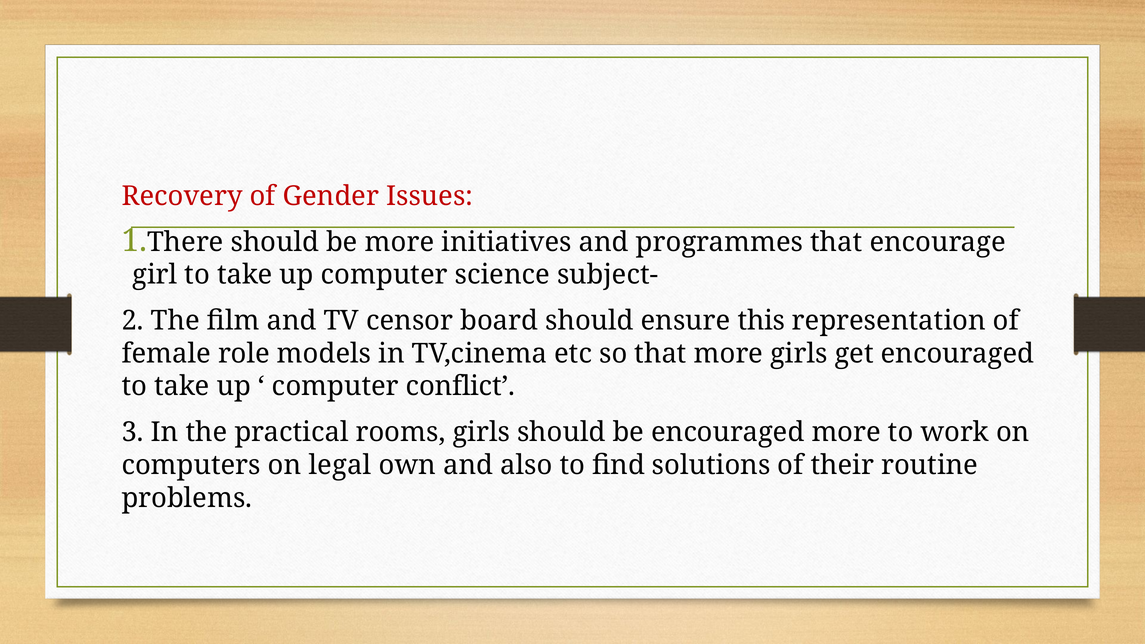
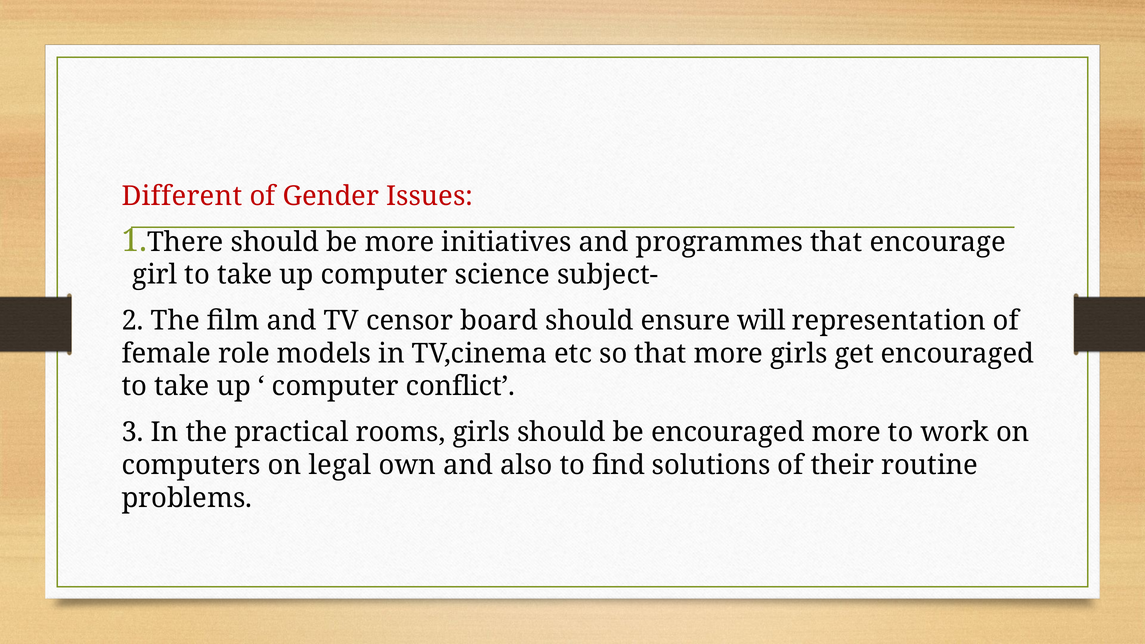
Recovery: Recovery -> Different (182, 196)
this: this -> will (761, 321)
